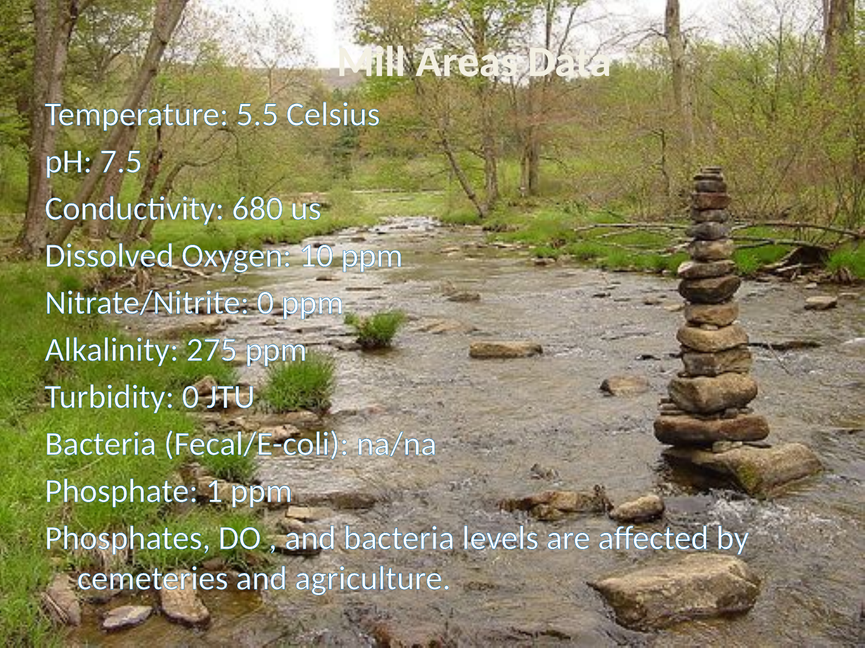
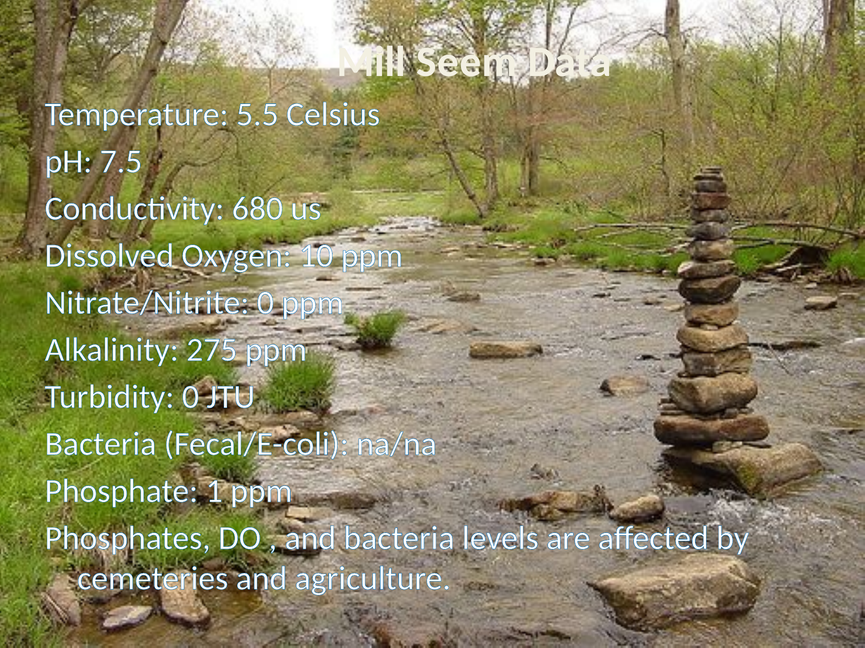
Areas: Areas -> Seem (467, 62)
